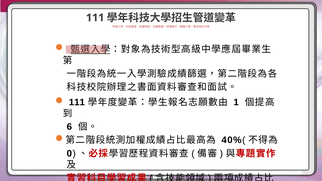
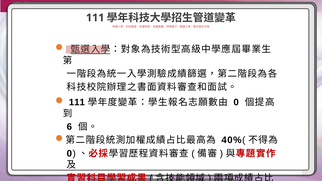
1: 1 -> 0 (236, 102)
